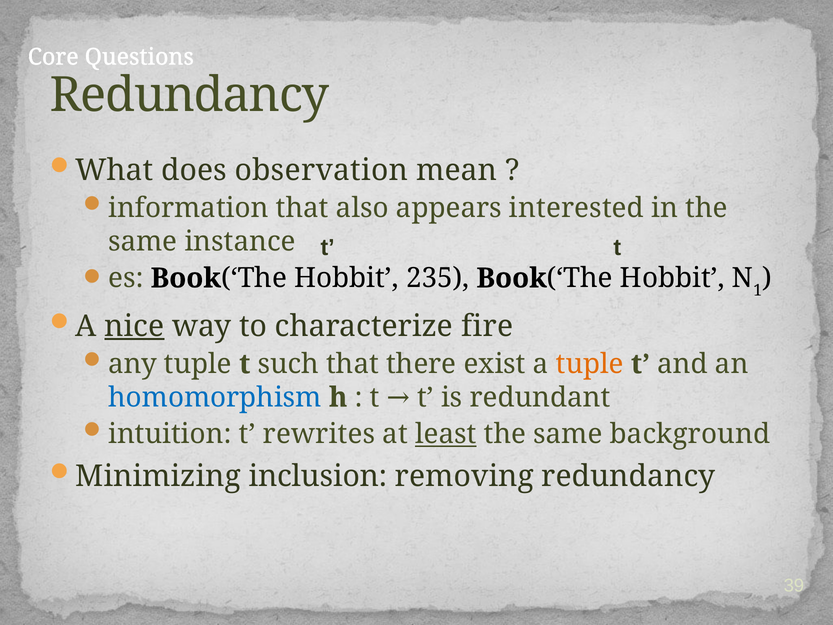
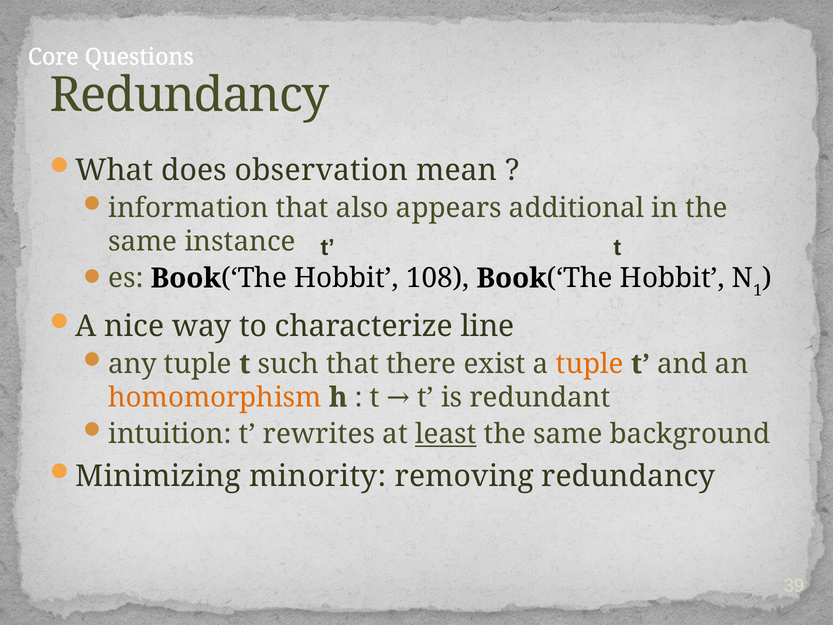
interested: interested -> additional (577, 208)
235: 235 -> 108 (438, 278)
nice underline: present -> none (134, 326)
fire: fire -> line (488, 326)
homomorphism colour: blue -> orange (215, 397)
inclusion: inclusion -> minority (318, 476)
